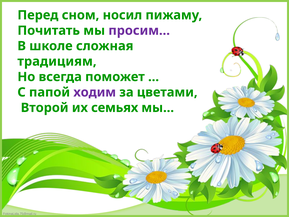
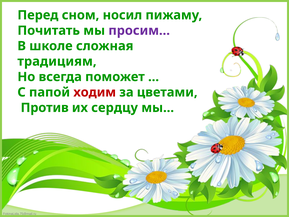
ходим colour: purple -> red (95, 92)
Второй: Второй -> Против (45, 108)
семьях: семьях -> сердцу (115, 108)
